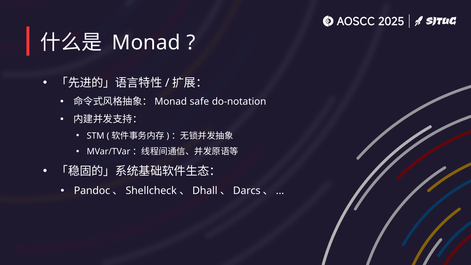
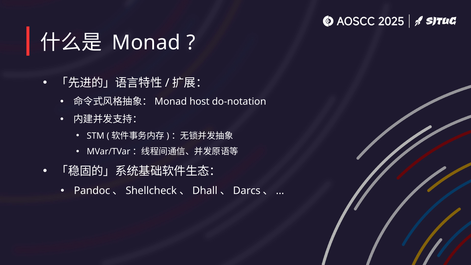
safe: safe -> host (199, 102)
